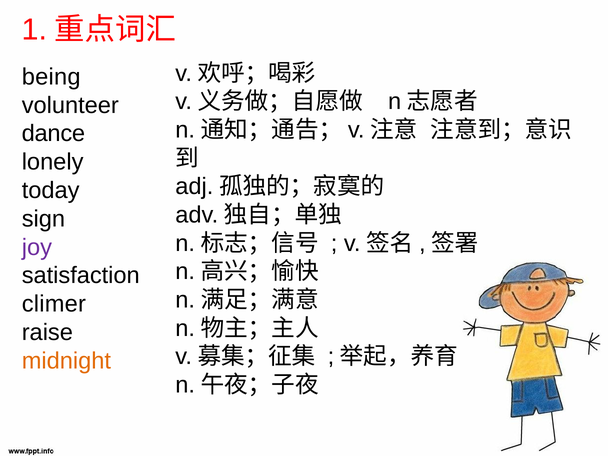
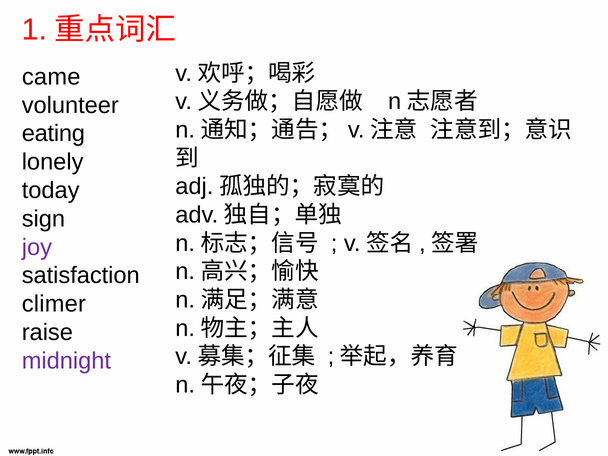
being: being -> came (51, 77)
dance: dance -> eating (53, 134)
midnight colour: orange -> purple (66, 361)
